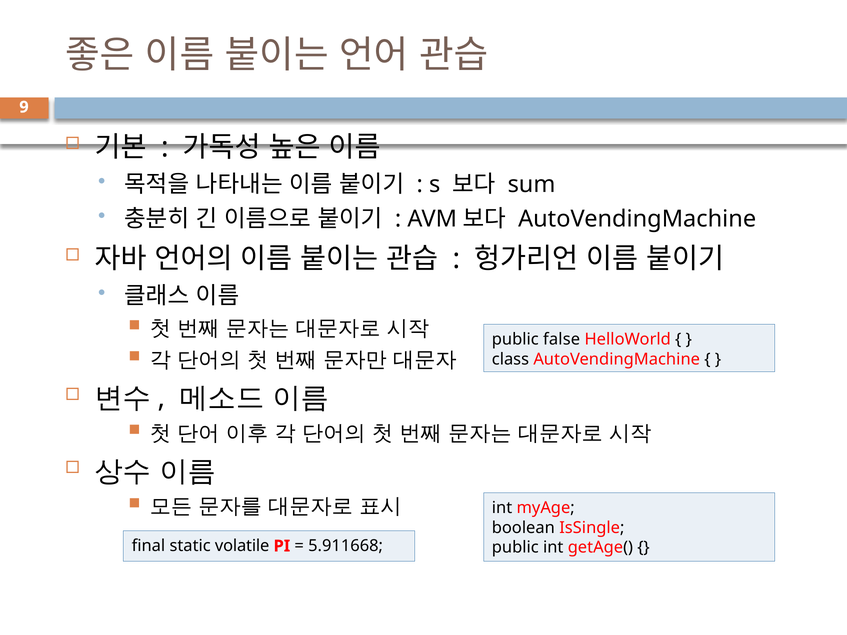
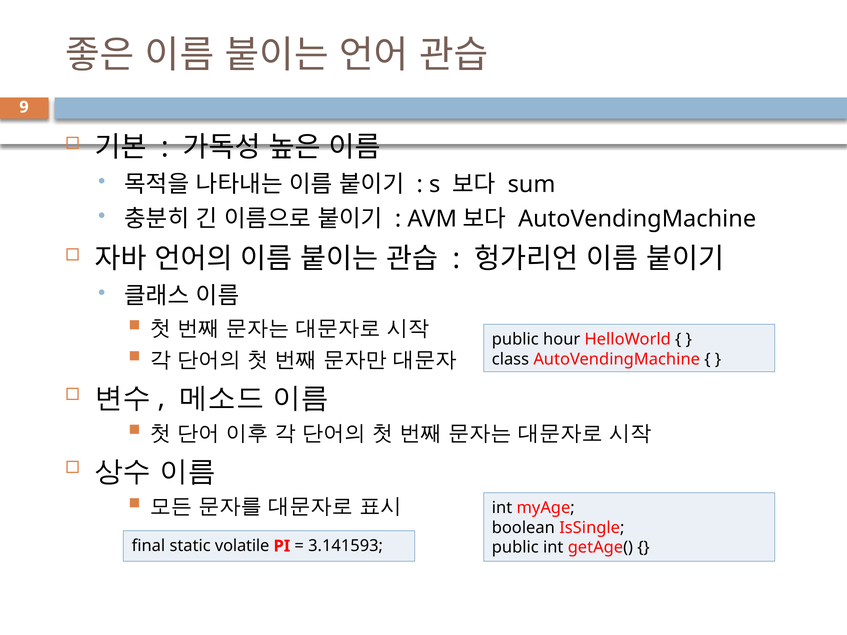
false: false -> hour (562, 339)
5.911668: 5.911668 -> 3.141593 (346, 546)
